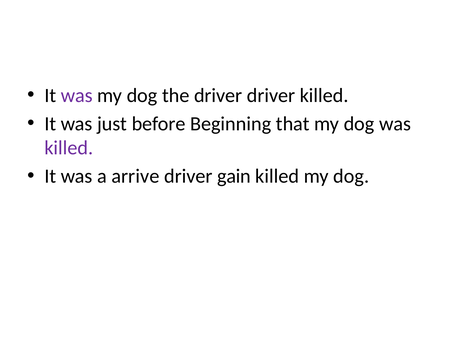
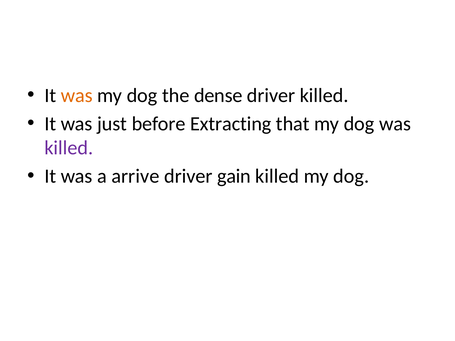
was colour: purple -> orange (77, 95)
the driver: driver -> dense (218, 95)
Beginning: Beginning -> Extracting (231, 124)
